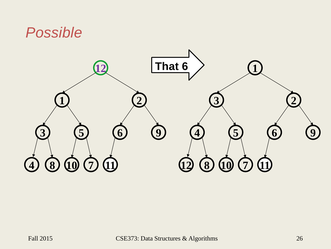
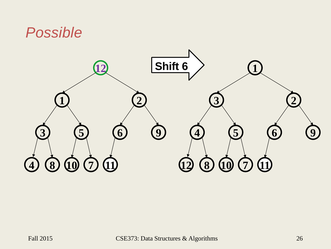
That: That -> Shift (167, 66)
